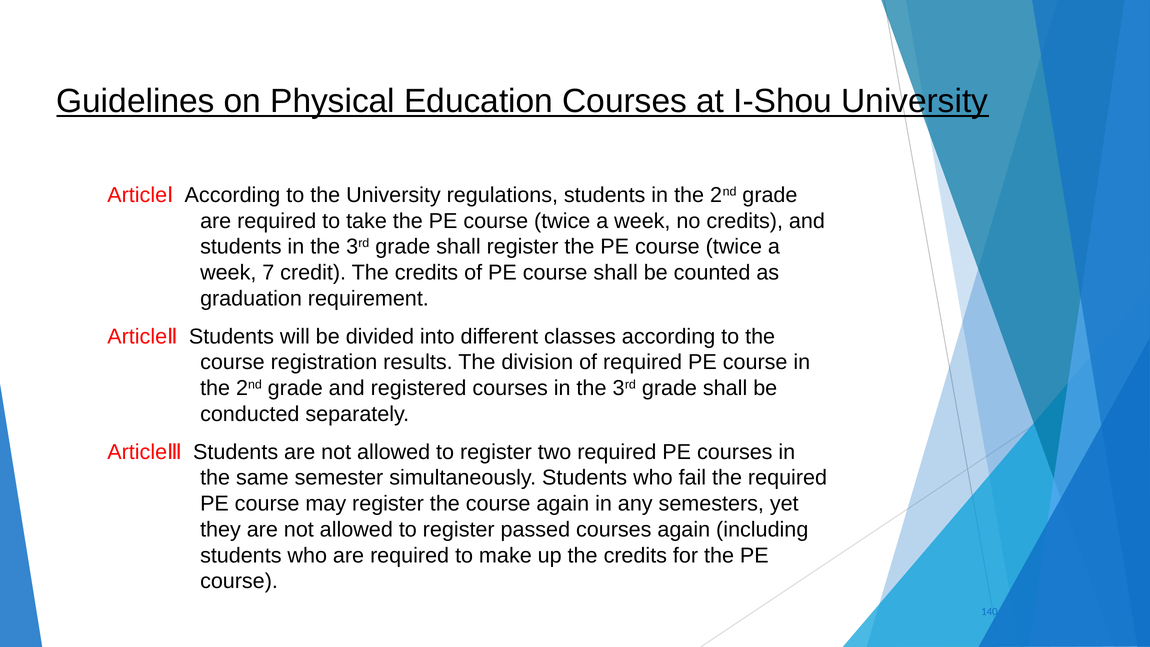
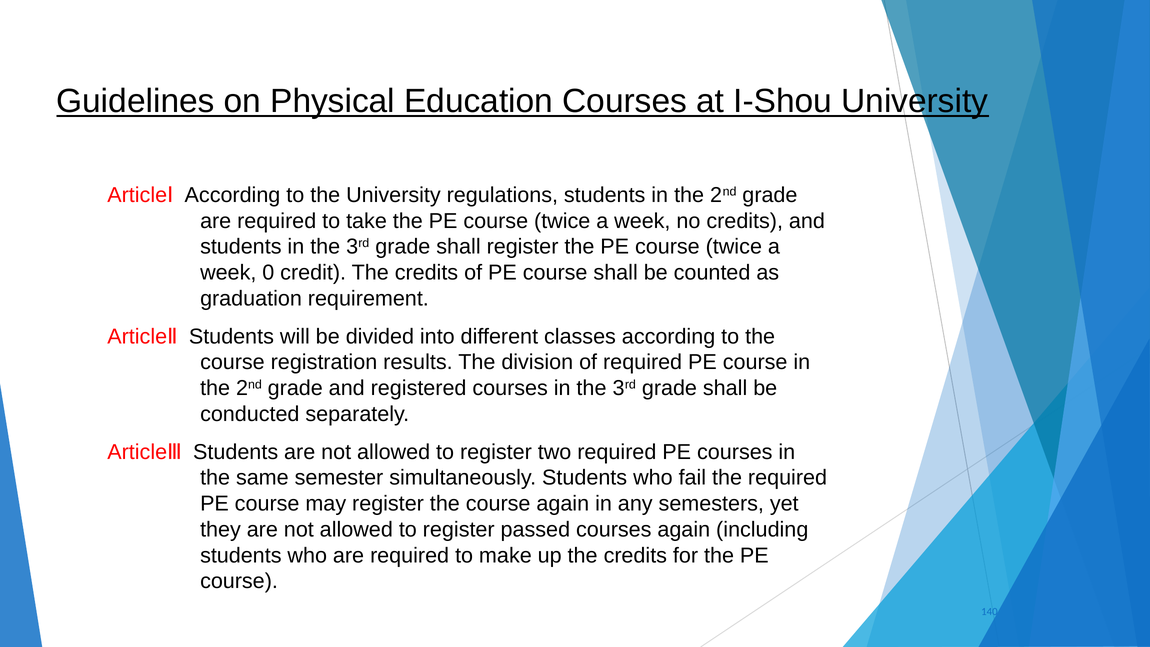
7: 7 -> 0 (268, 273)
